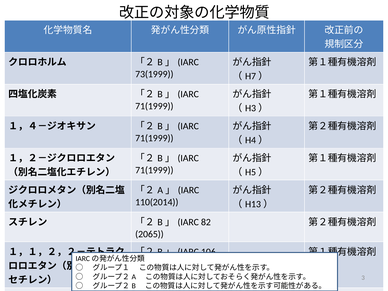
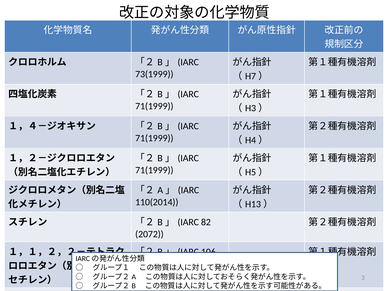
2065: 2065 -> 2072 (149, 234)
